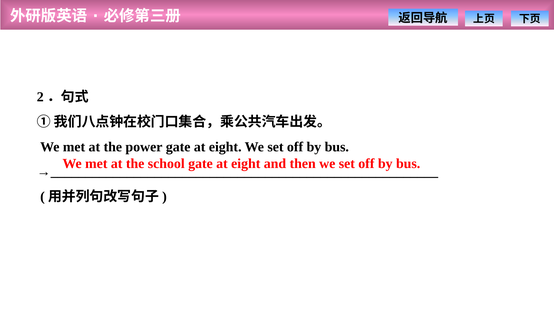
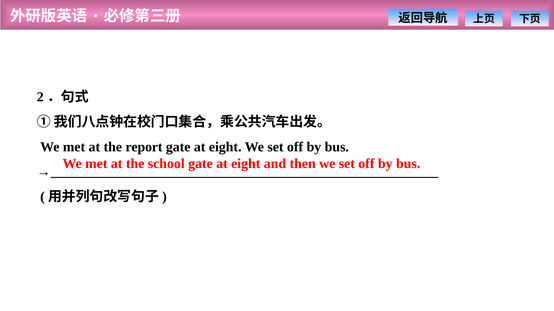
power: power -> report (144, 147)
